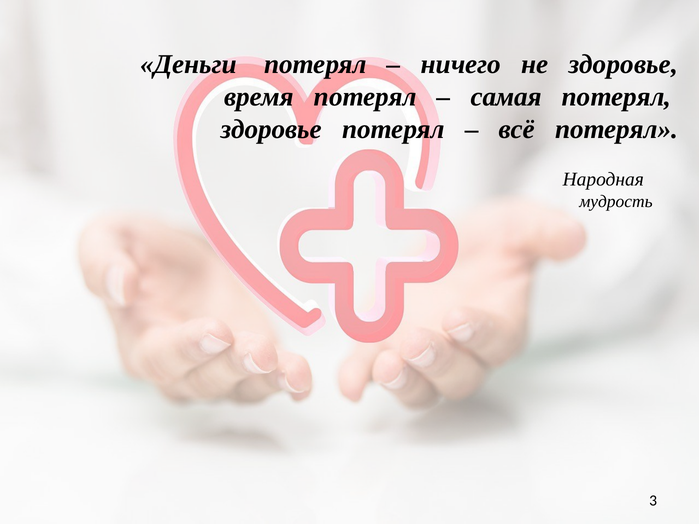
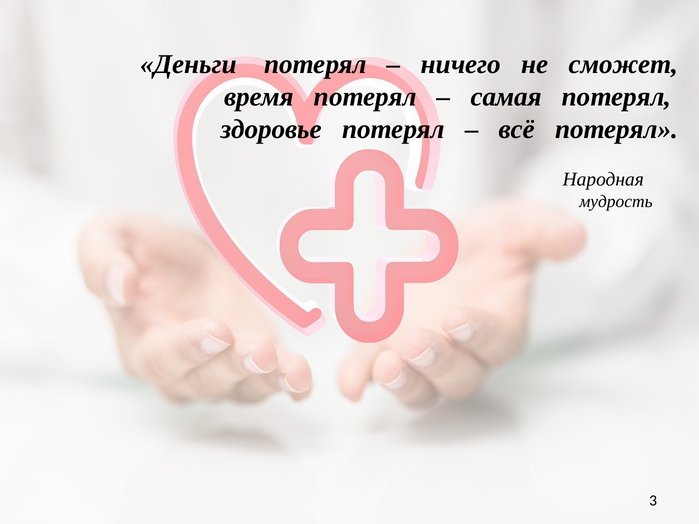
не здоровье: здоровье -> сможет (623, 64)
